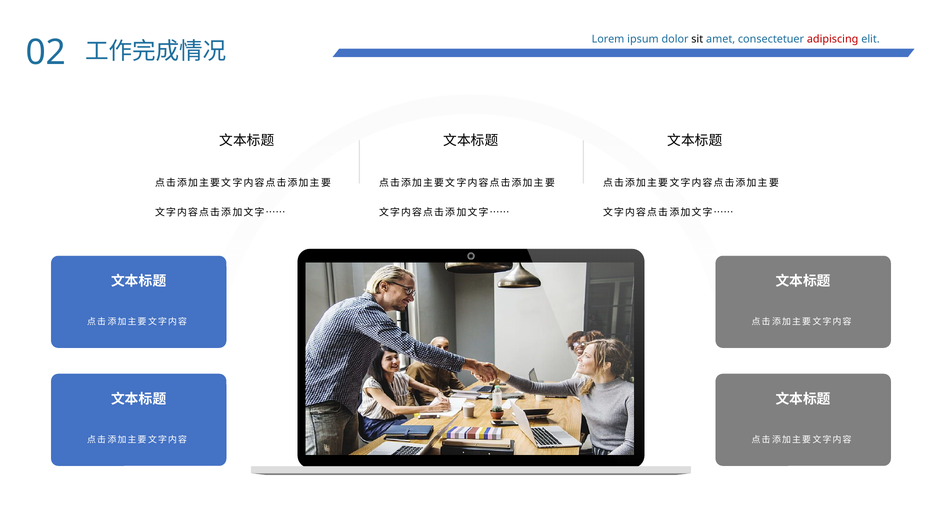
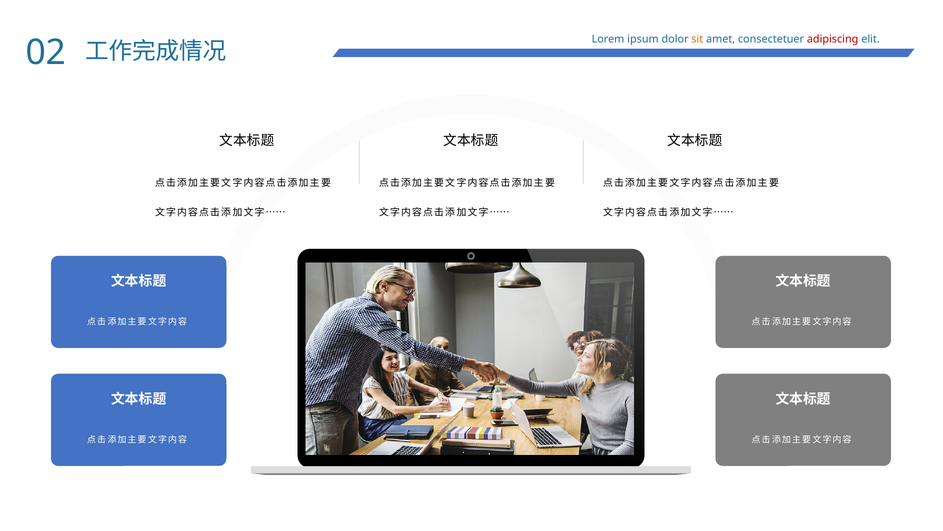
sit colour: black -> orange (697, 39)
